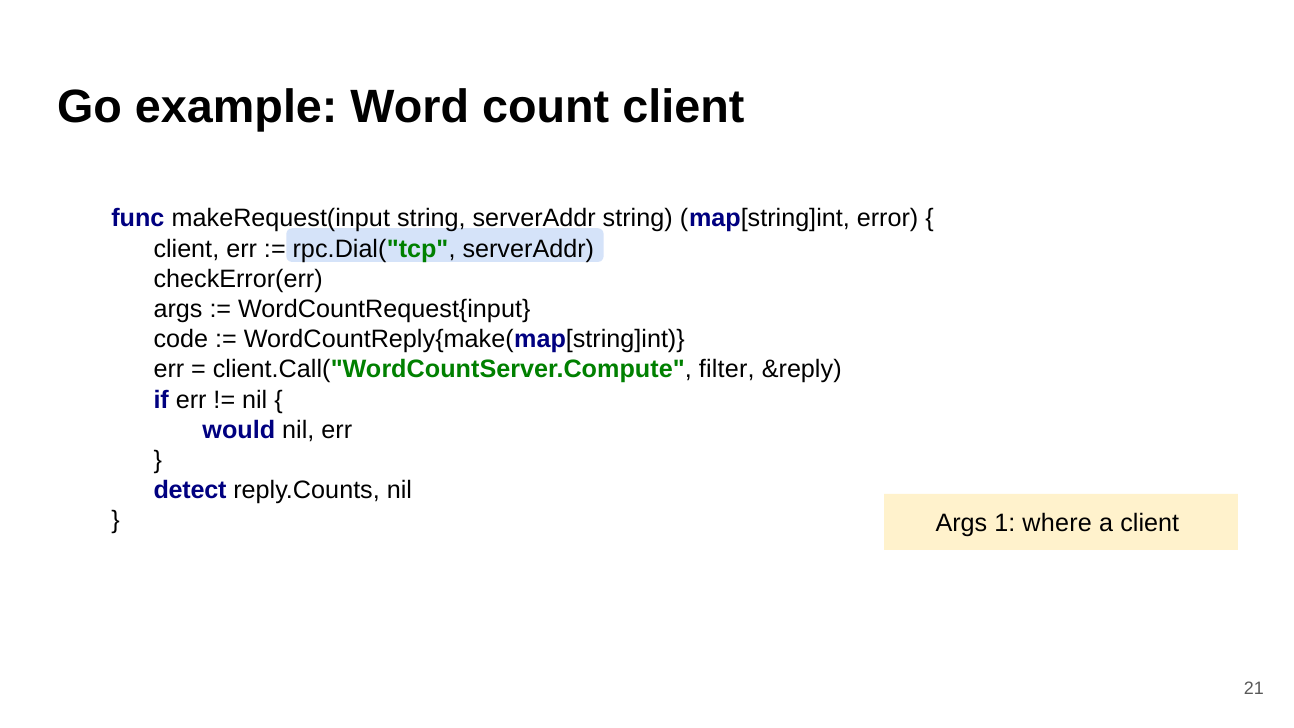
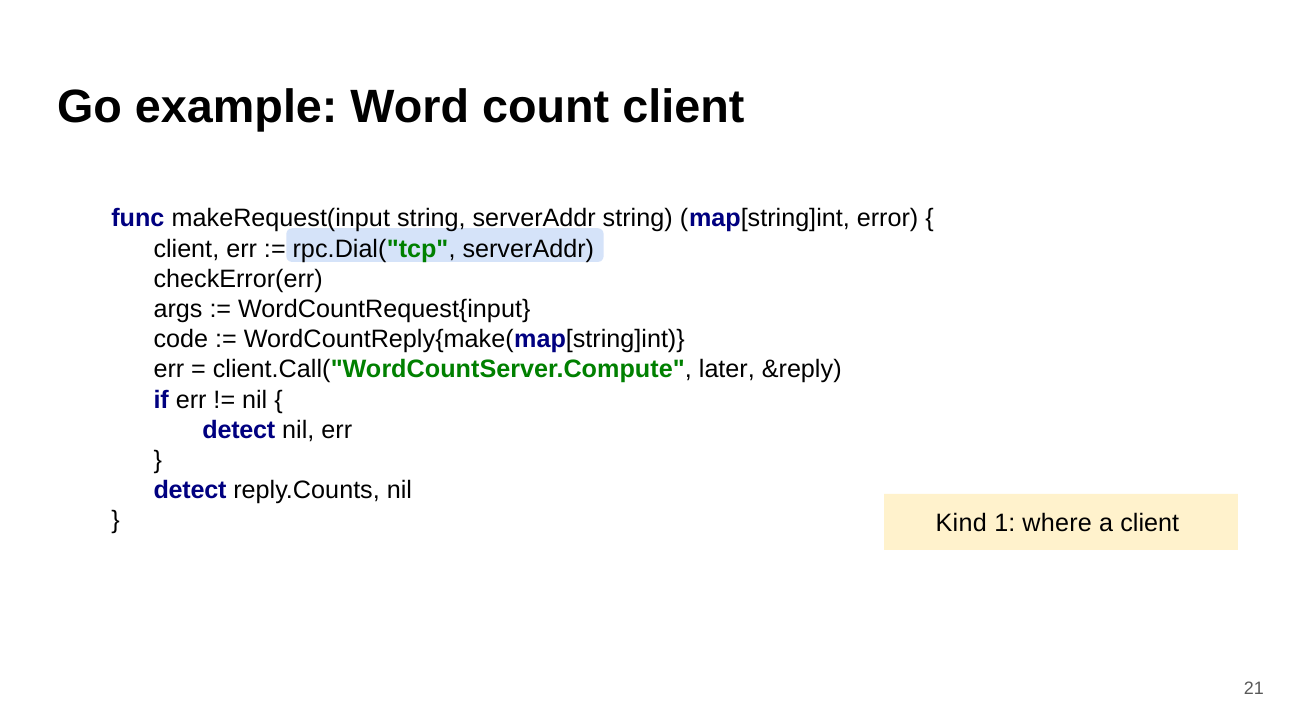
filter: filter -> later (727, 370)
would: would -> detect (239, 430)
Args: Args -> Kind (961, 524)
